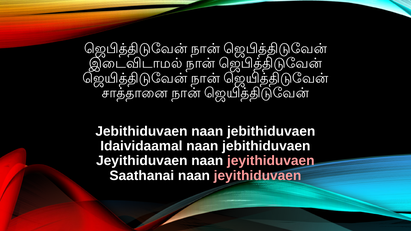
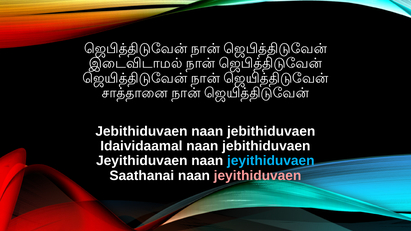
jeyithiduvaen colour: pink -> light blue (271, 161)
